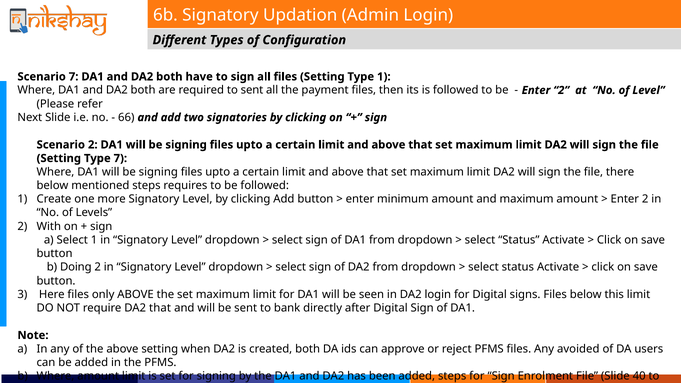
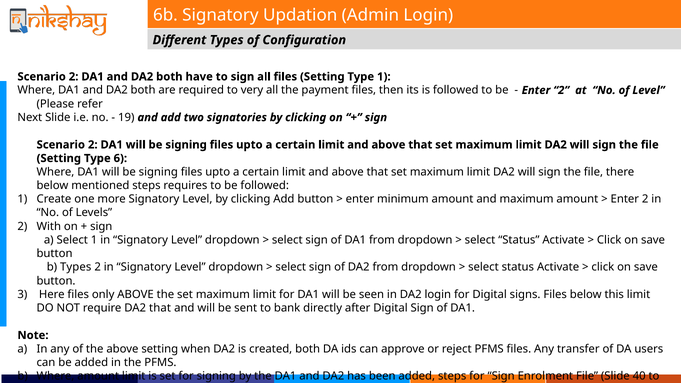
7: 7 -> 2 (74, 77)
to sent: sent -> very (252, 90)
66: 66 -> 19 (126, 117)
Type 7: 7 -> 6 (120, 158)
b Doing: Doing -> Types (76, 267)
avoided: avoided -> transfer (578, 349)
